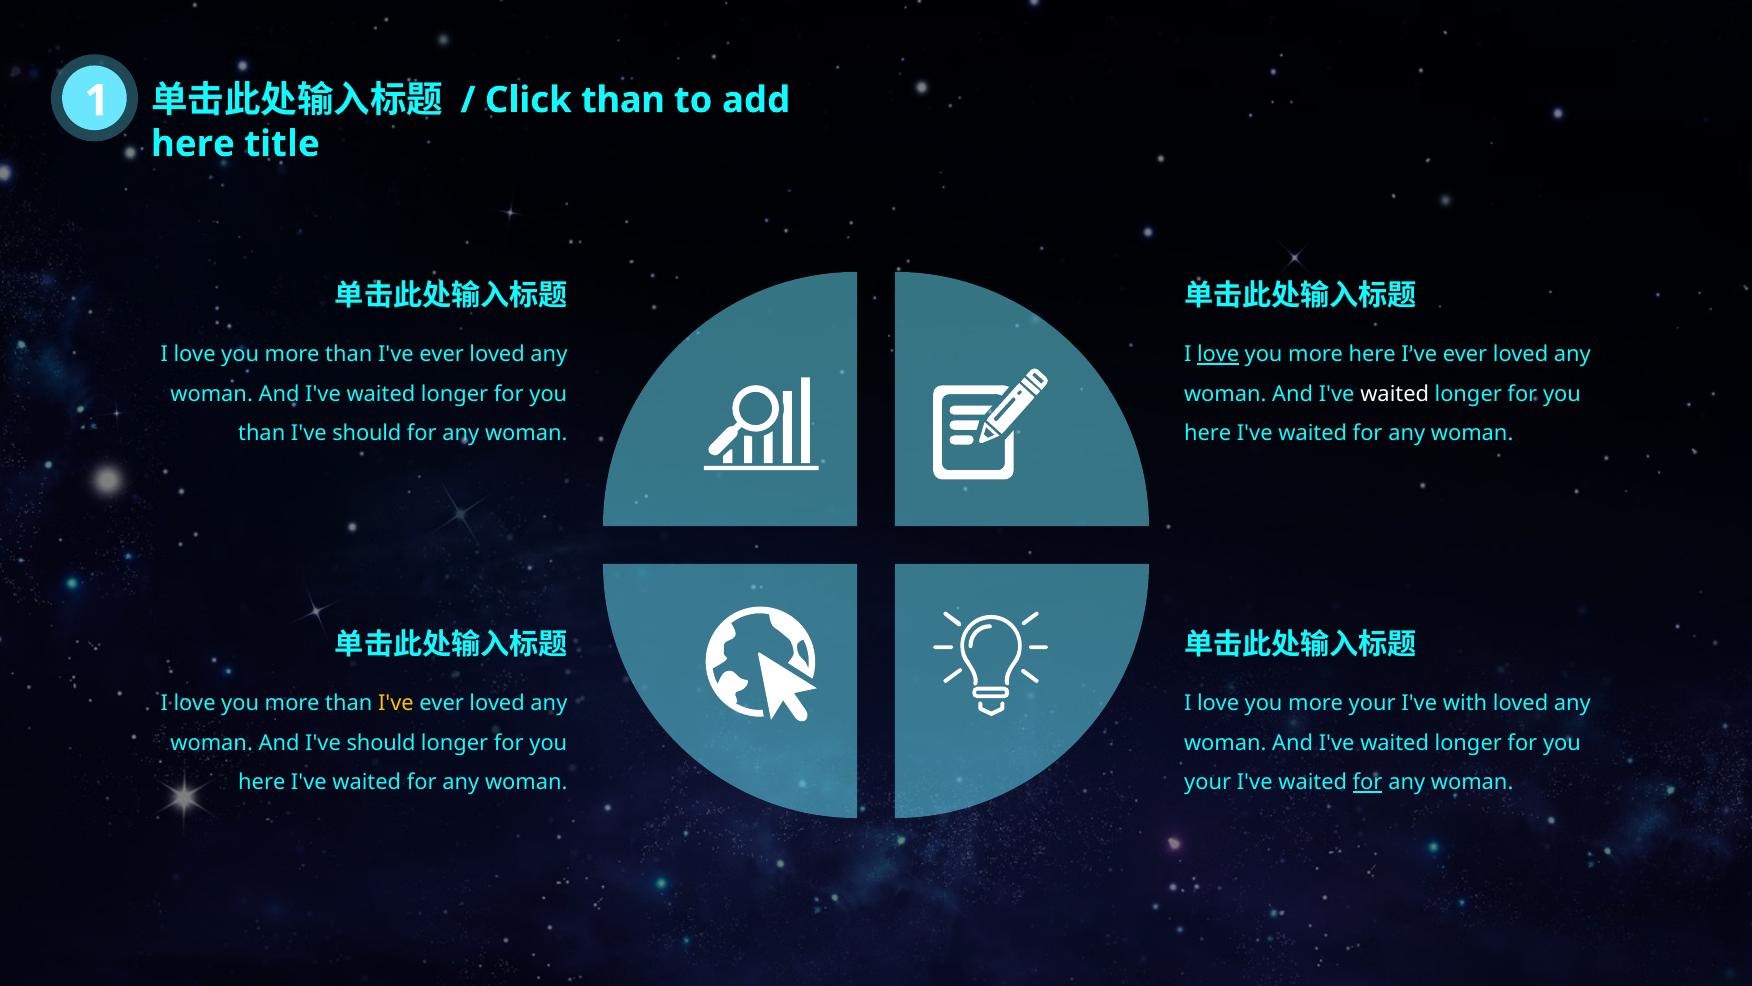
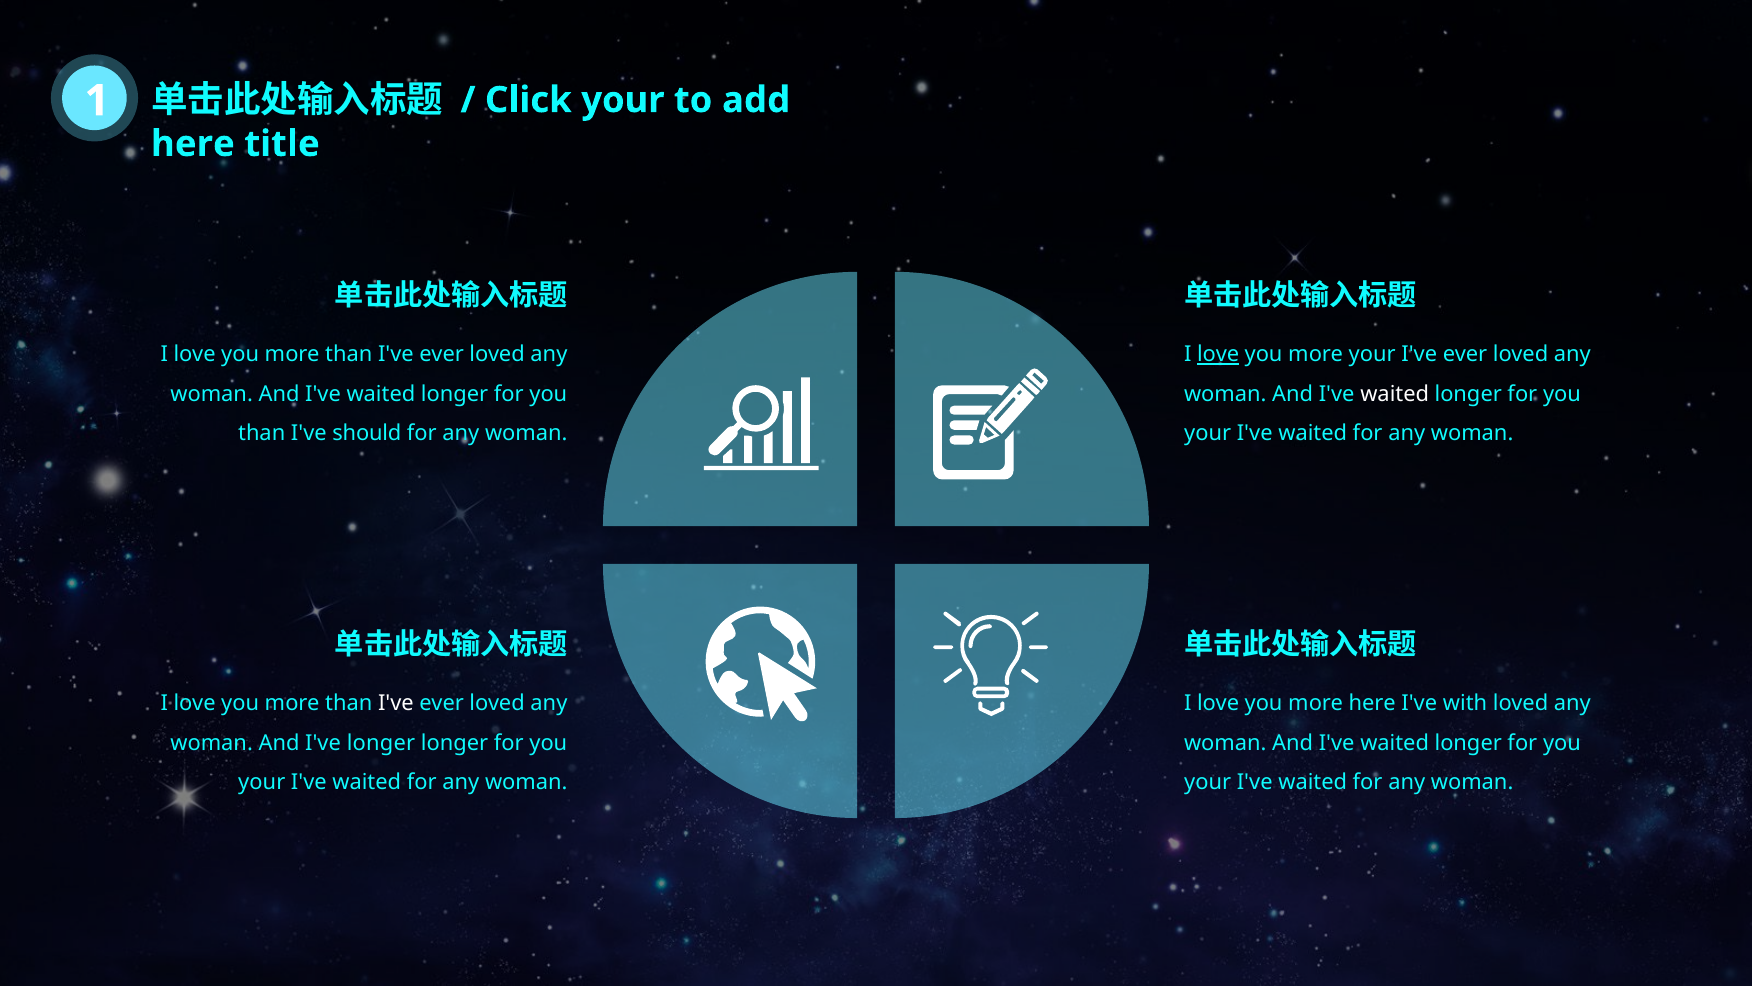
Click than: than -> your (623, 100)
more here: here -> your (1372, 354)
here: here -> your (1208, 433)
I've colour: yellow -> white (396, 703)
more your: your -> here (1372, 703)
And I've should: should -> longer (381, 743)
here: here -> your (262, 782)
for underline: present -> none (1368, 782)
